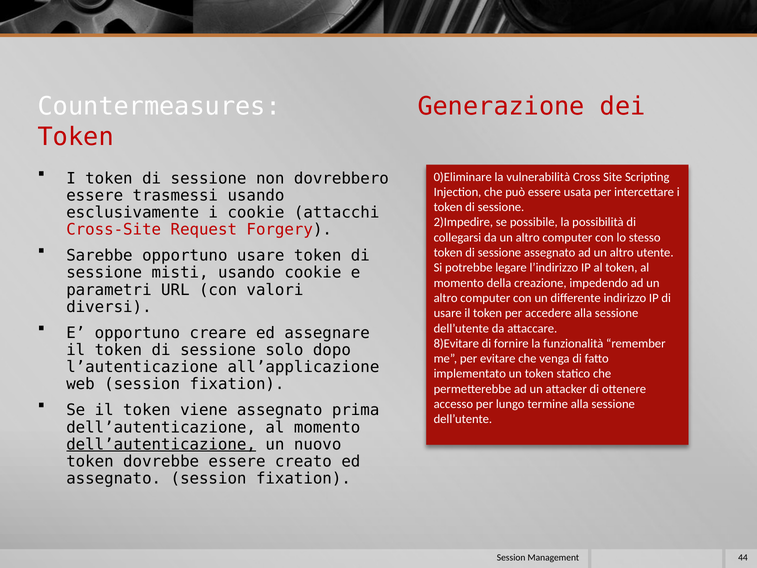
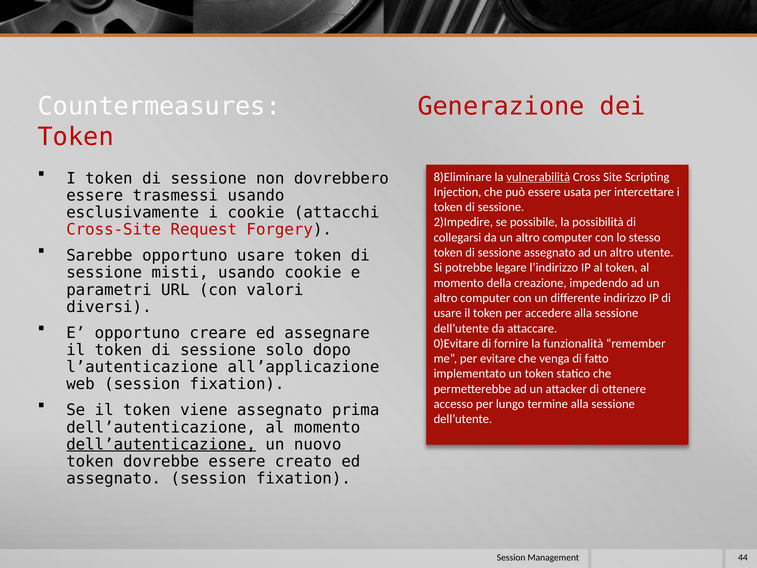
0)Eliminare: 0)Eliminare -> 8)Eliminare (463, 177)
vulnerabilità underline: none -> present (538, 177)
8)Evitare: 8)Evitare -> 0)Evitare (456, 343)
